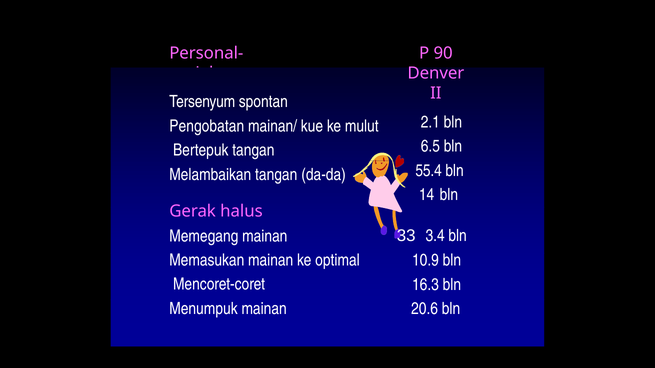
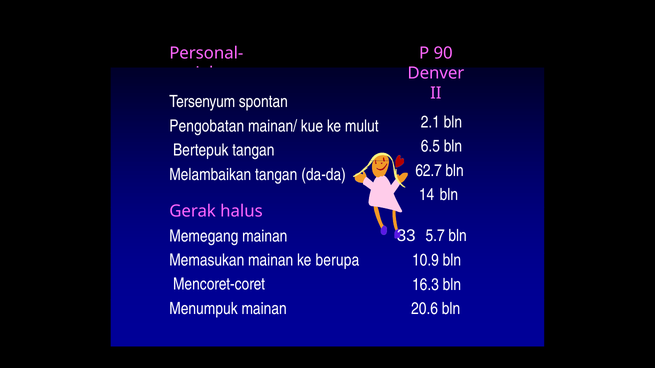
55.4: 55.4 -> 62.7 (429, 171)
3.4: 3.4 -> 5.7 (435, 236)
optimal: optimal -> berupa (337, 261)
